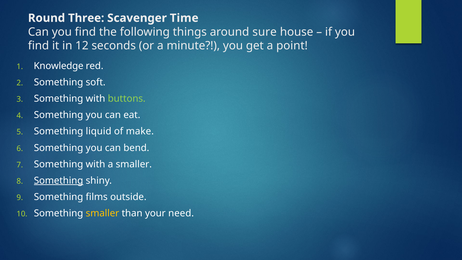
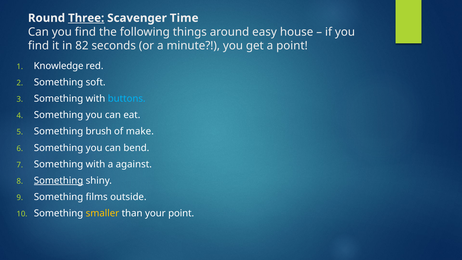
Three underline: none -> present (86, 18)
sure: sure -> easy (265, 32)
12: 12 -> 82 (82, 46)
buttons colour: light green -> light blue (127, 99)
liquid: liquid -> brush (99, 131)
a smaller: smaller -> against (134, 164)
your need: need -> point (181, 213)
